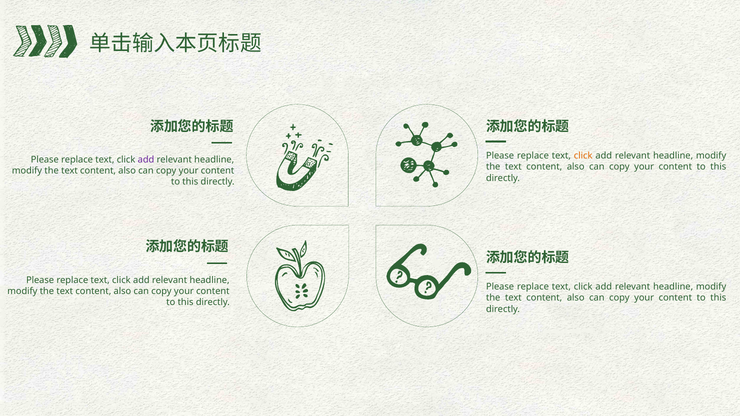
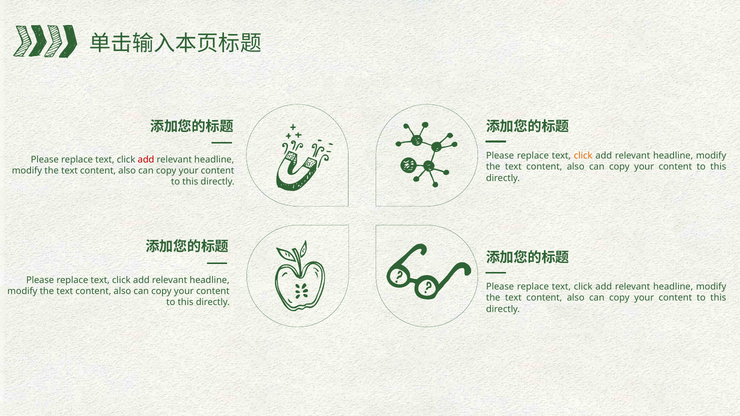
add colour: purple -> red (146, 160)
